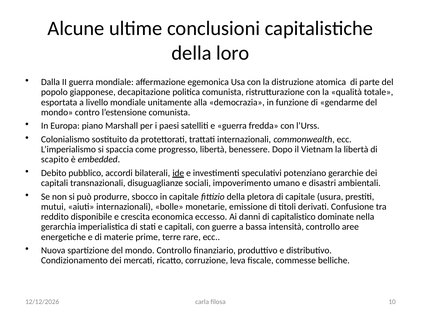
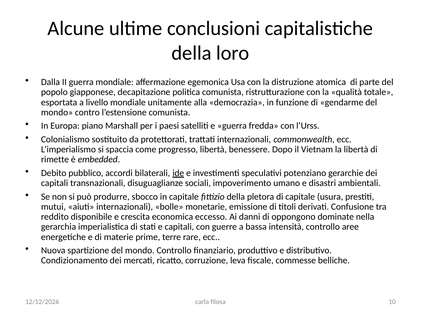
scapito: scapito -> rimette (55, 159)
capitalistico: capitalistico -> oppongono (293, 217)
